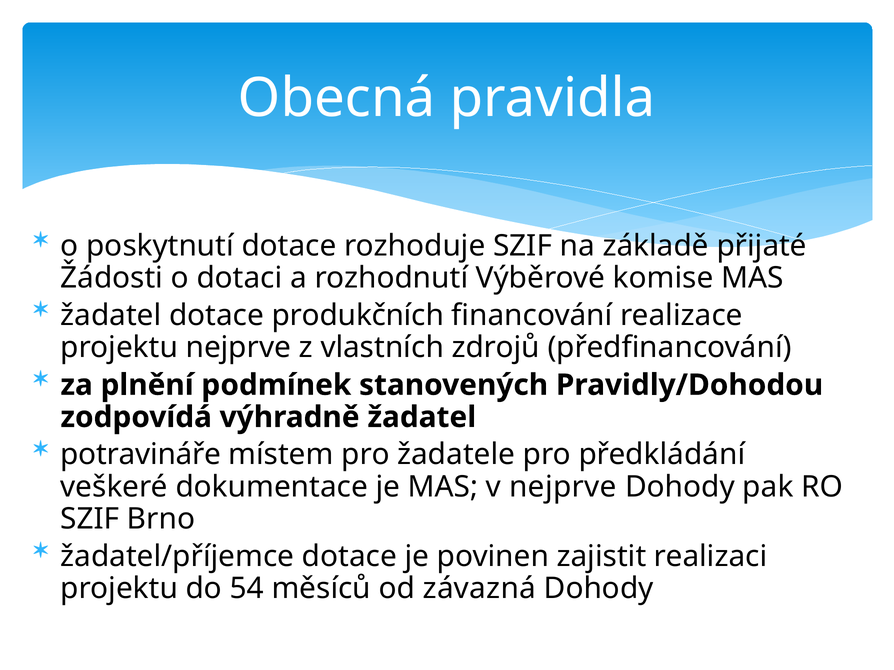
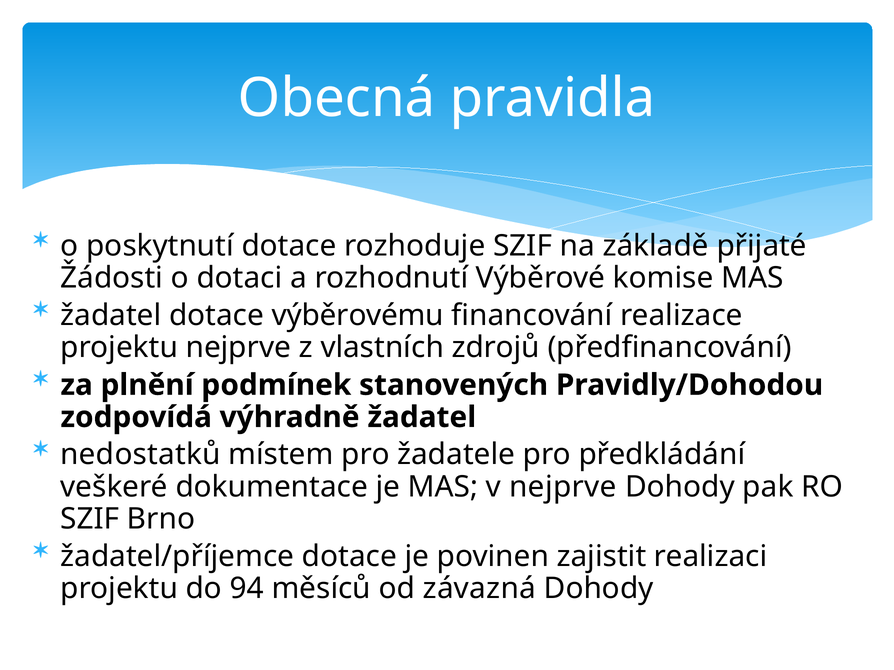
produkčních: produkčních -> výběrovému (358, 316)
potravináře: potravináře -> nedostatků (140, 455)
54: 54 -> 94 (247, 589)
